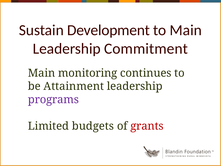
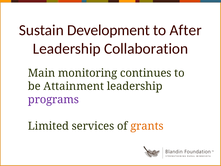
to Main: Main -> After (186, 30)
Commitment: Commitment -> Collaboration (146, 49)
budgets: budgets -> services (93, 126)
grants colour: red -> orange (147, 126)
